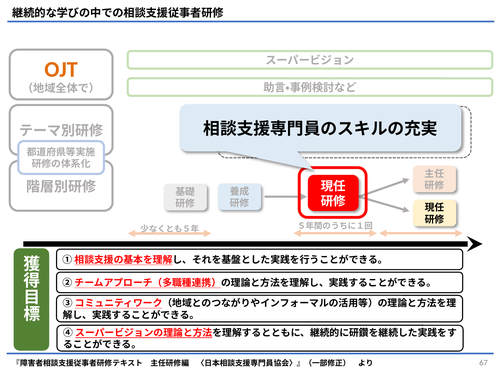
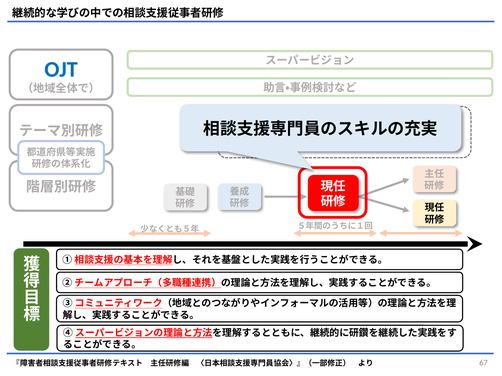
OJT colour: orange -> blue (61, 69)
